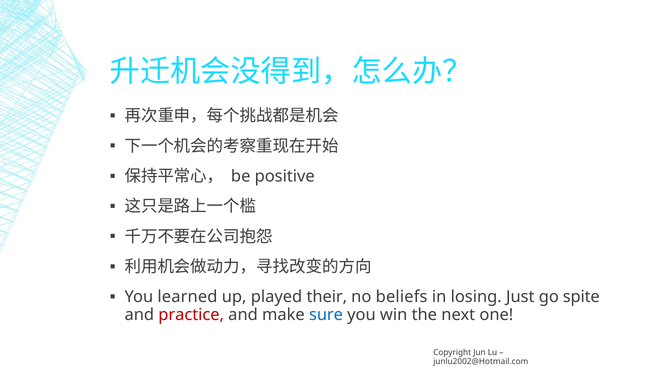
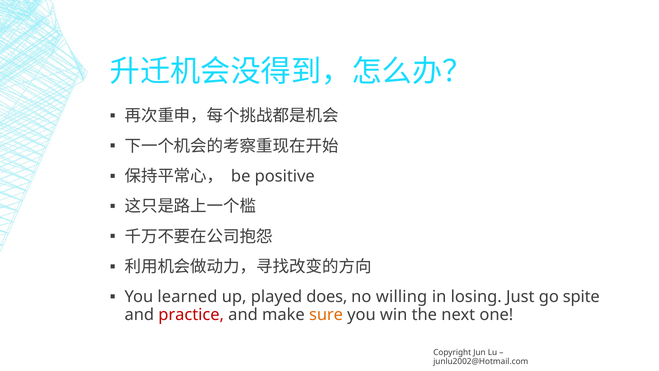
their: their -> does (327, 297)
beliefs: beliefs -> willing (402, 297)
sure colour: blue -> orange (326, 314)
